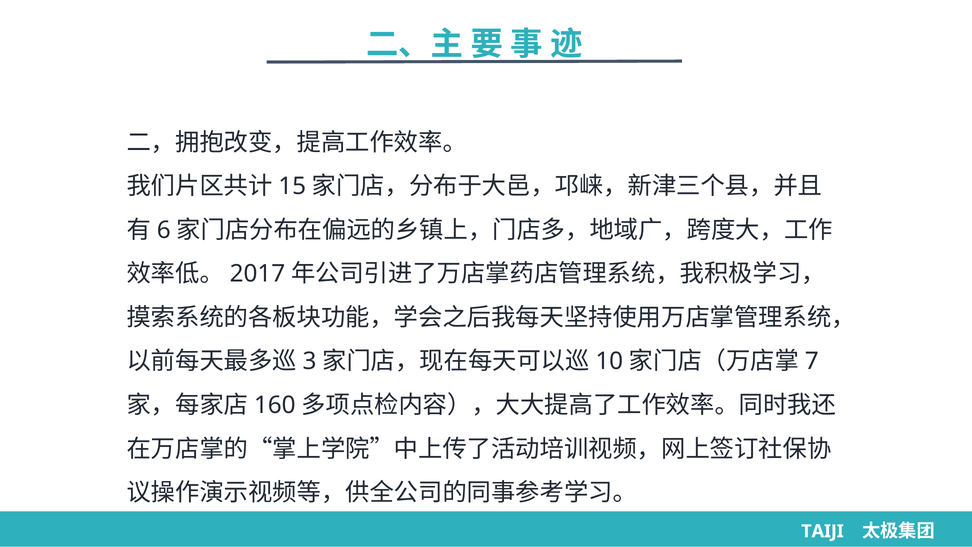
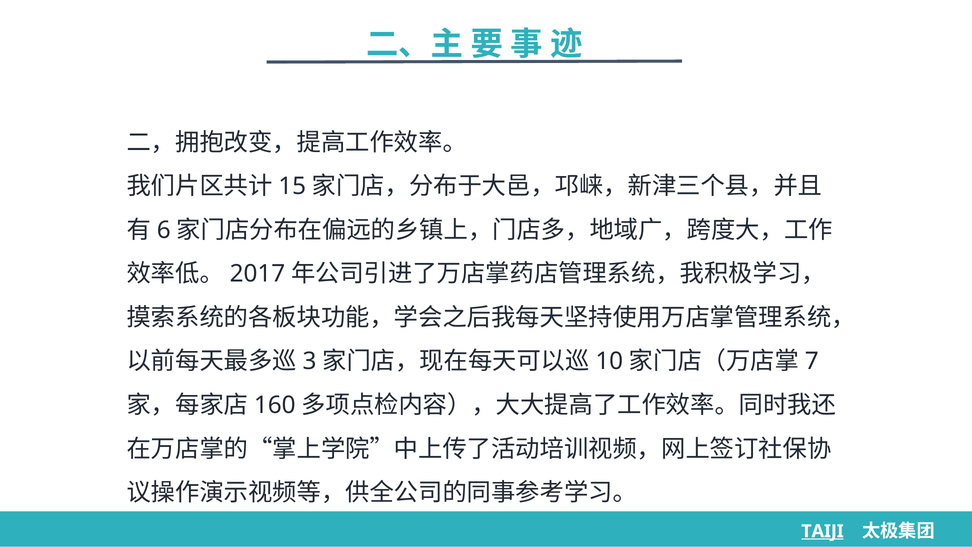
TAIJI underline: none -> present (823, 531)
